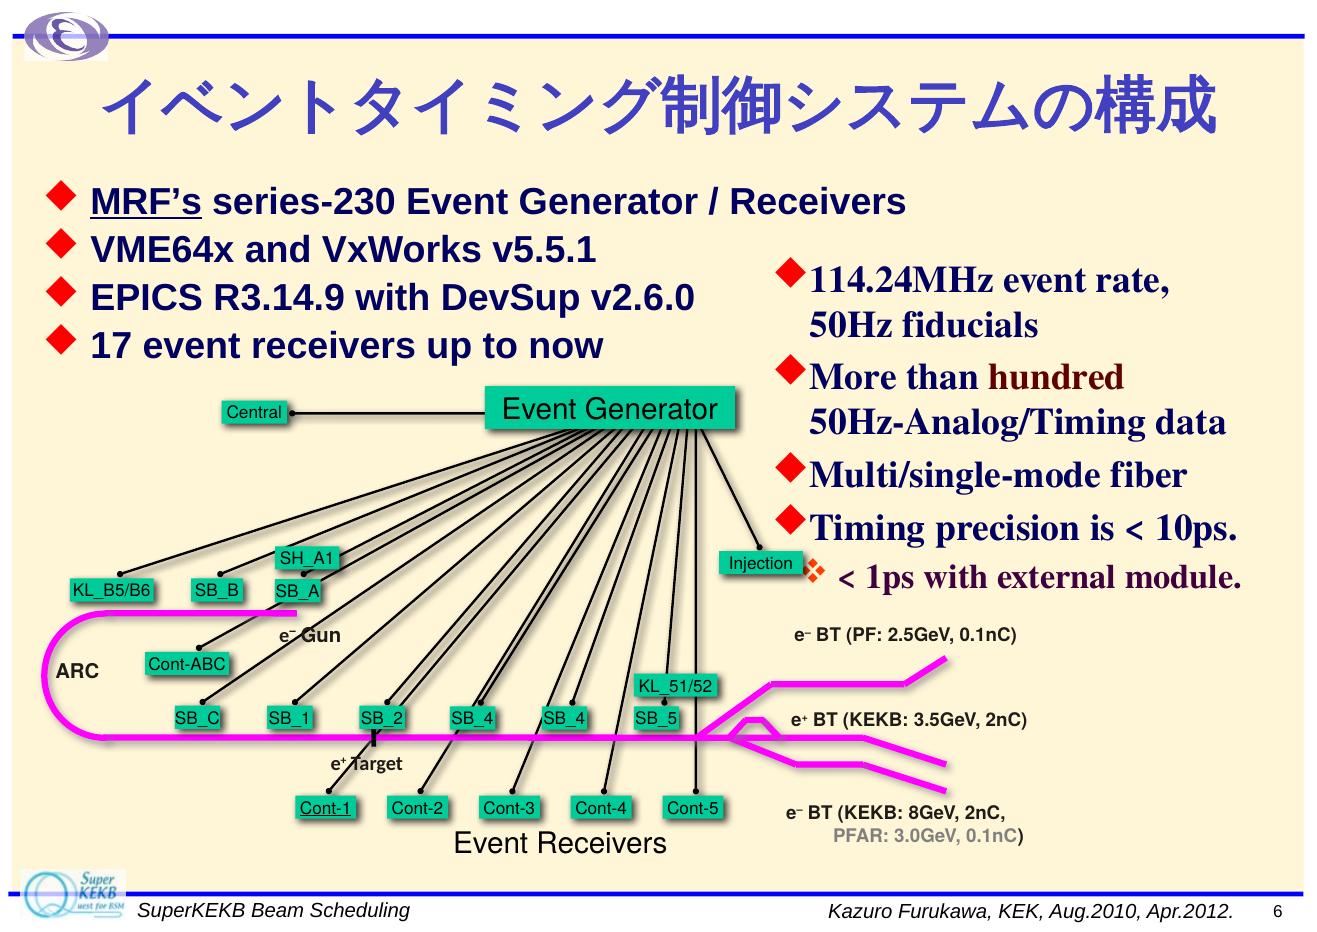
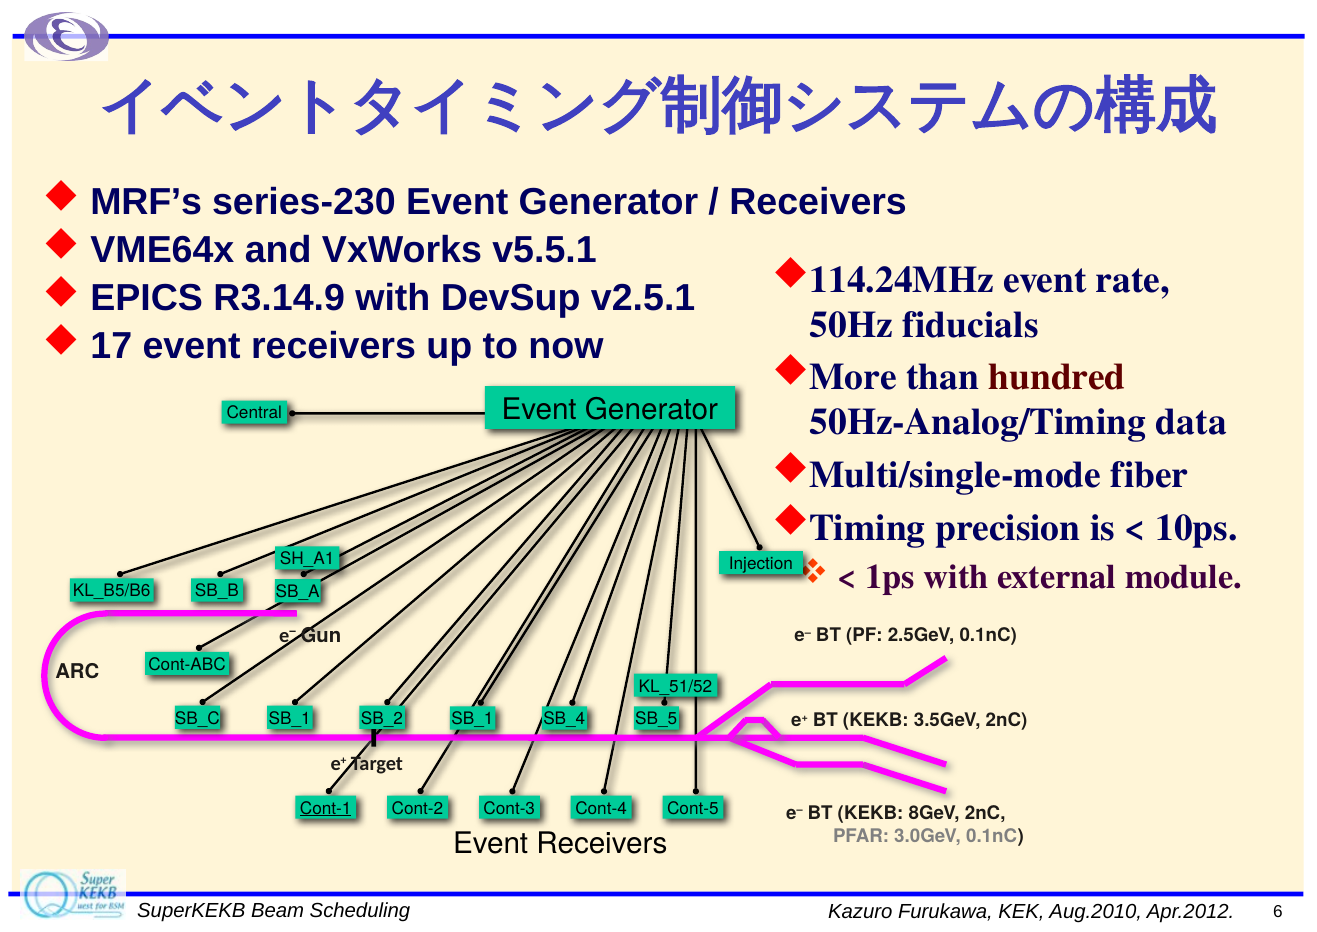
MRF’s underline: present -> none (146, 202)
v2.6.0: v2.6.0 -> v2.5.1 (643, 298)
SB_4: SB_4 -> SB_1 (472, 719)
